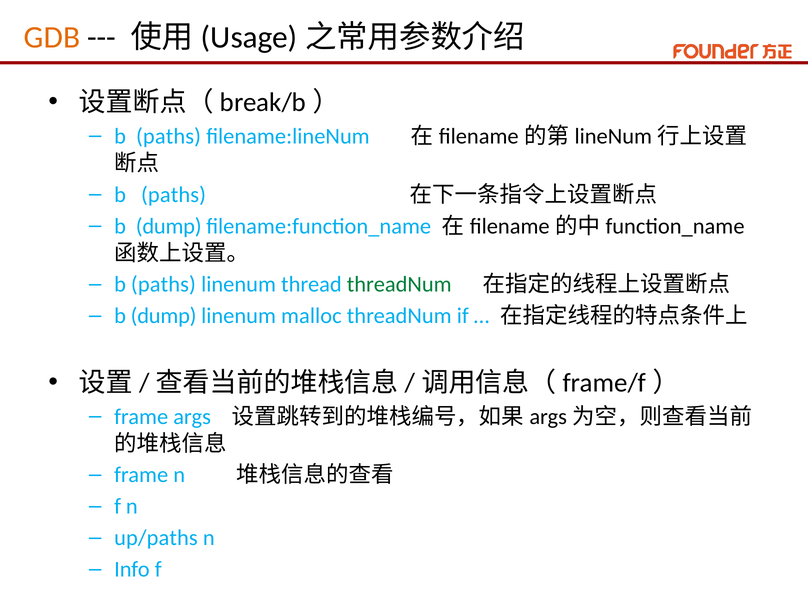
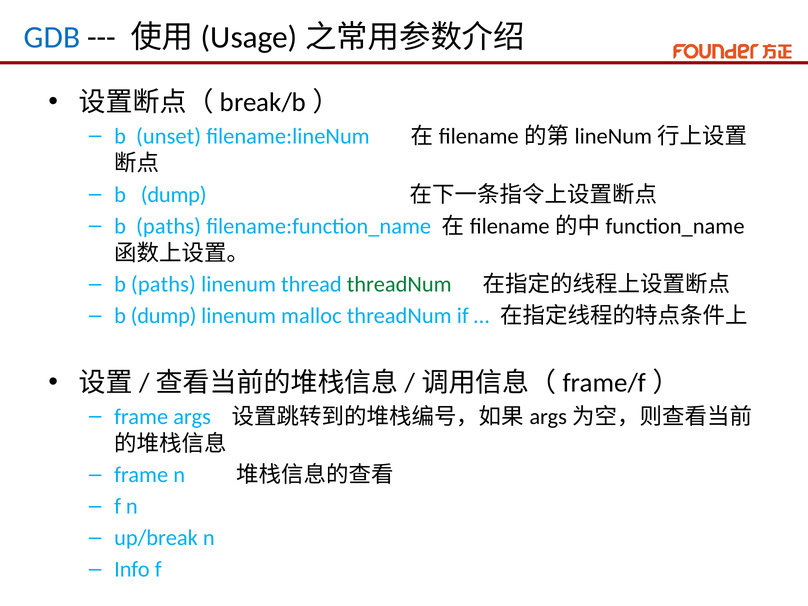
GDB colour: orange -> blue (52, 37)
paths: paths -> unset (169, 136)
paths: paths -> dump (174, 195)
dump: dump -> paths (169, 226)
up/paths: up/paths -> up/break (156, 538)
